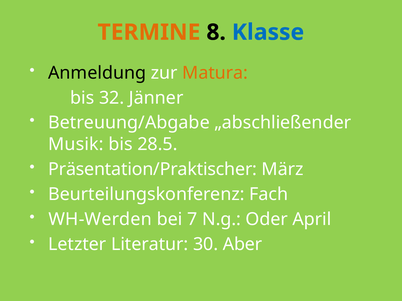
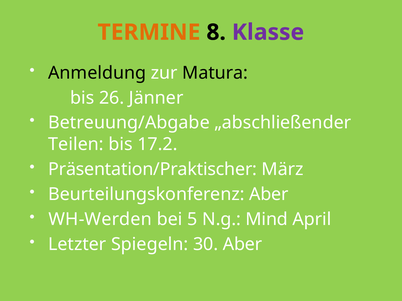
Klasse colour: blue -> purple (268, 32)
Matura colour: orange -> black (215, 73)
32: 32 -> 26 (112, 98)
Musik: Musik -> Teilen (76, 144)
28.5: 28.5 -> 17.2 (157, 144)
Beurteilungskonferenz Fach: Fach -> Aber (269, 195)
7: 7 -> 5 (192, 220)
Oder: Oder -> Mind (267, 220)
Literatur: Literatur -> Spiegeln (150, 245)
